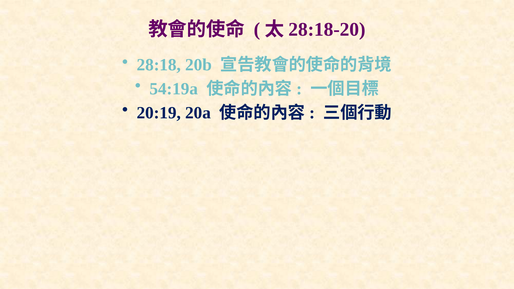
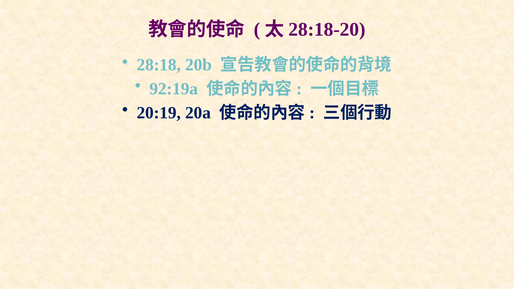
54:19a: 54:19a -> 92:19a (174, 89)
